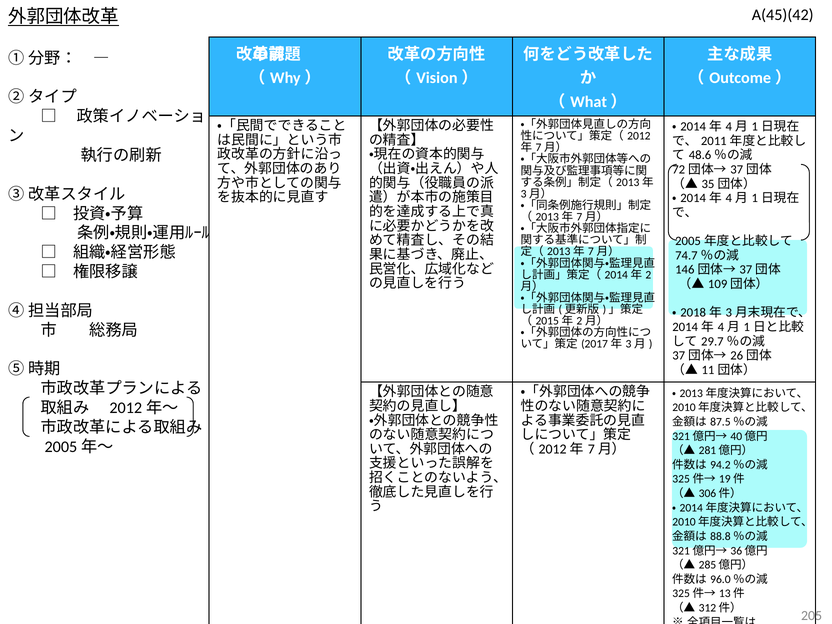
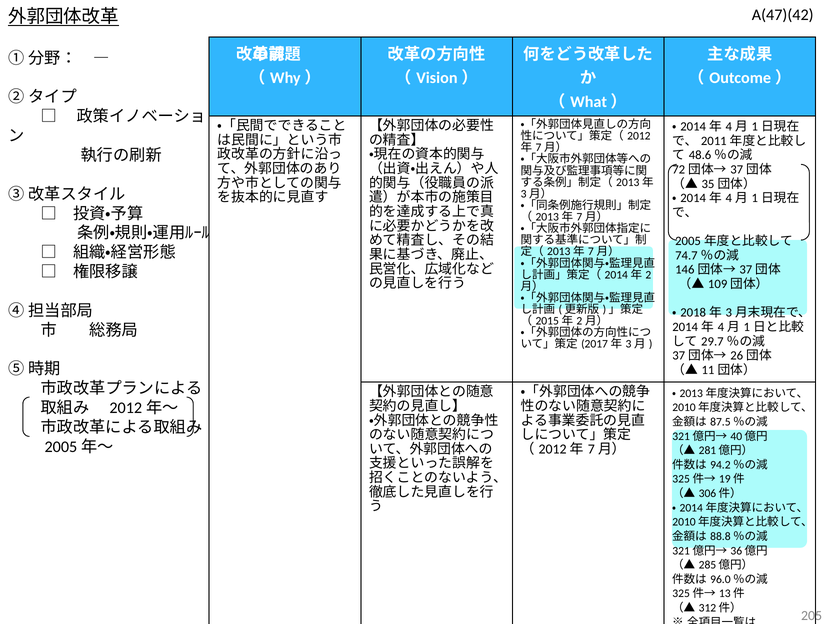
A(45)(42: A(45)(42 -> A(47)(42 (783, 15)
